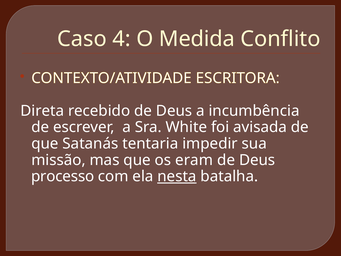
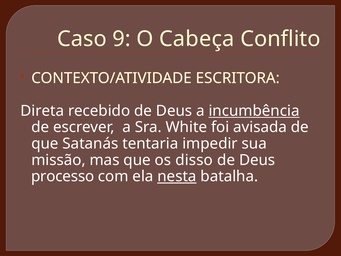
4: 4 -> 9 (122, 39)
Medida: Medida -> Cabeça (197, 39)
incumbência underline: none -> present (254, 111)
eram: eram -> disso (194, 160)
